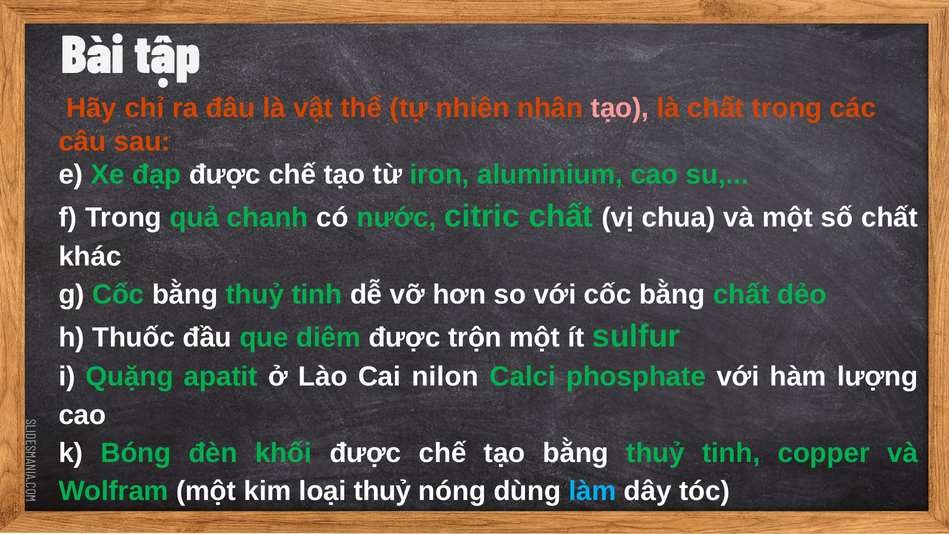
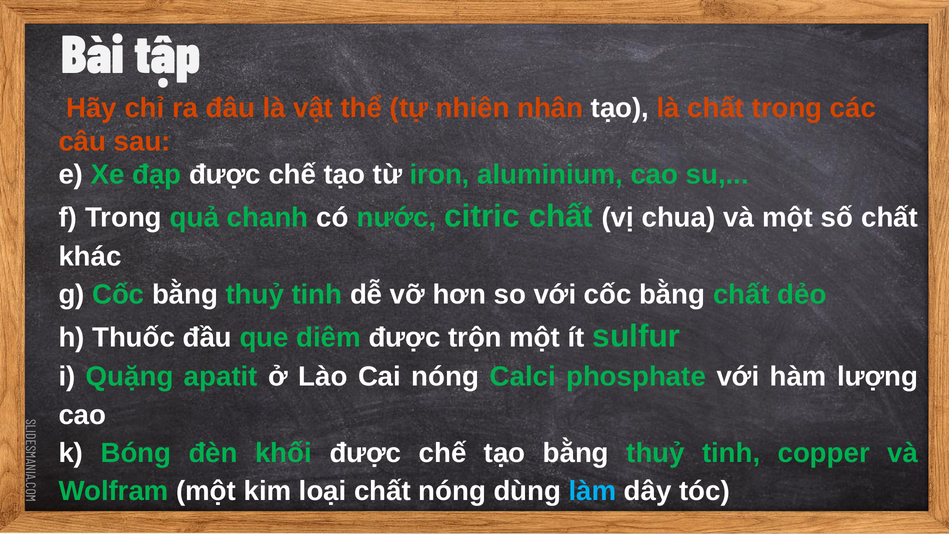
tạo colour: pink -> white (620, 108)
Cai nilon: nilon -> nóng (445, 377)
loại thuỷ: thuỷ -> chất (382, 491)
